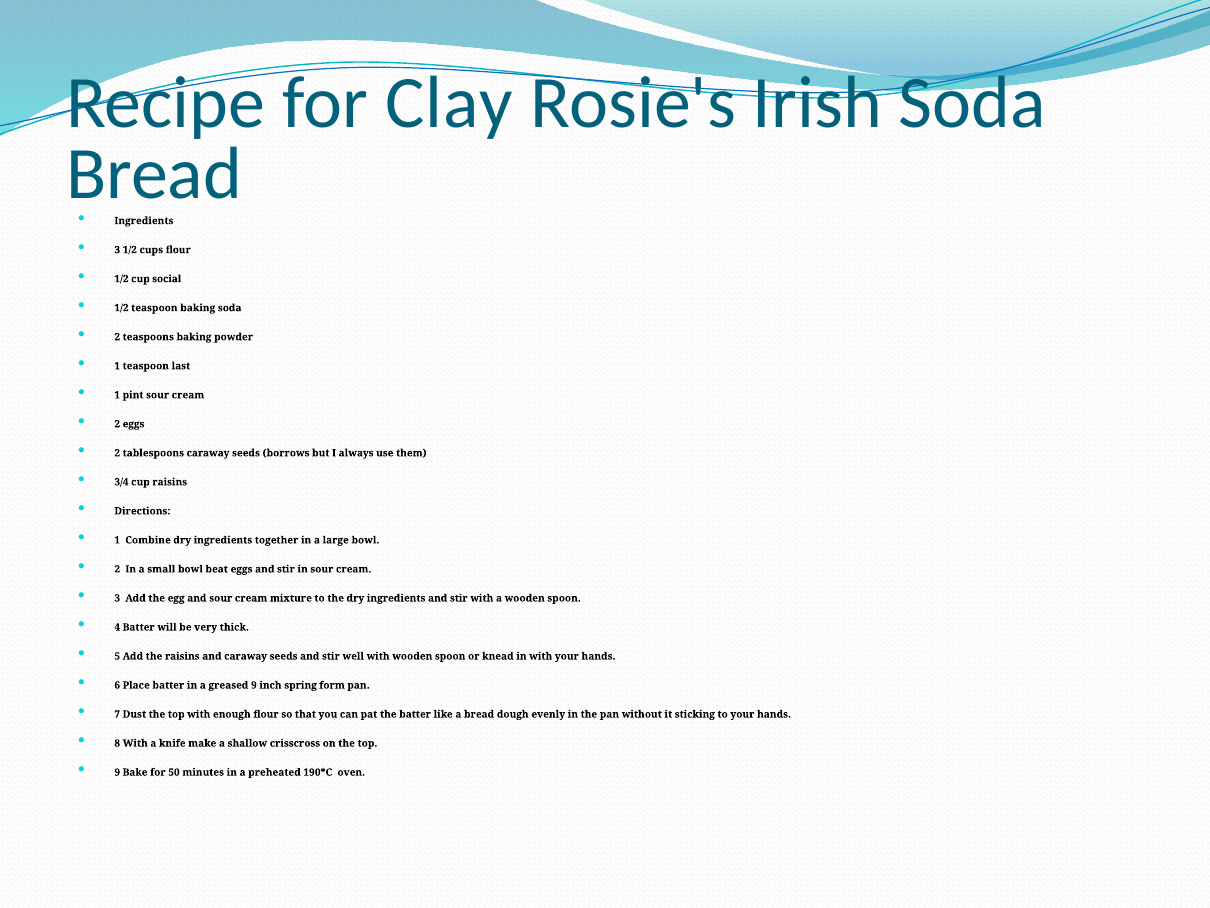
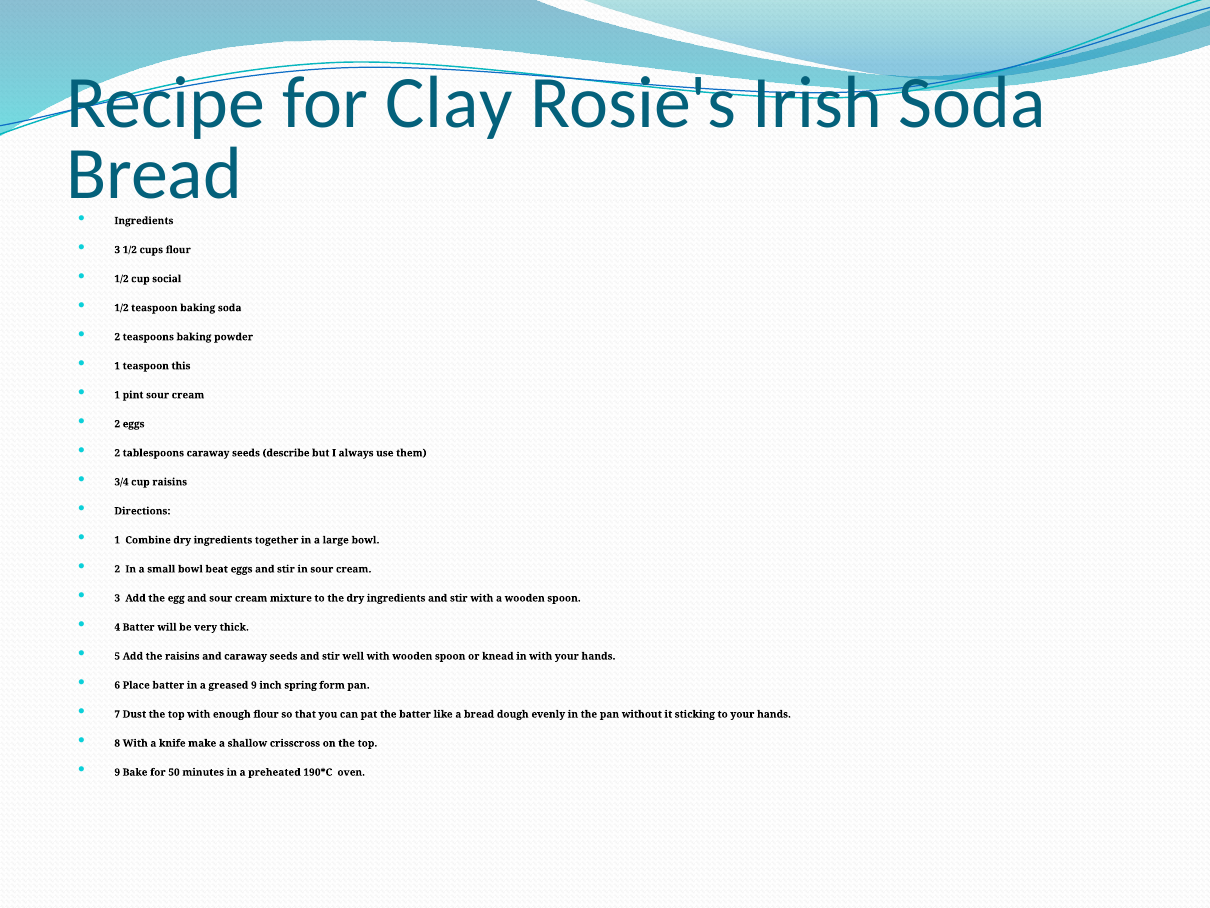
last: last -> this (181, 366)
borrows: borrows -> describe (286, 453)
